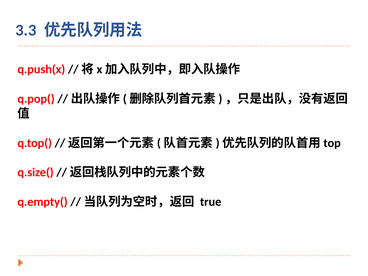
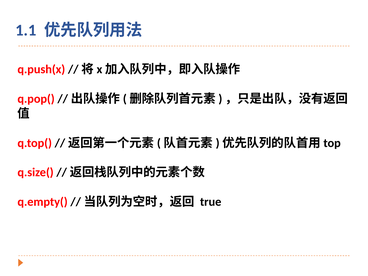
3.3: 3.3 -> 1.1 (26, 30)
